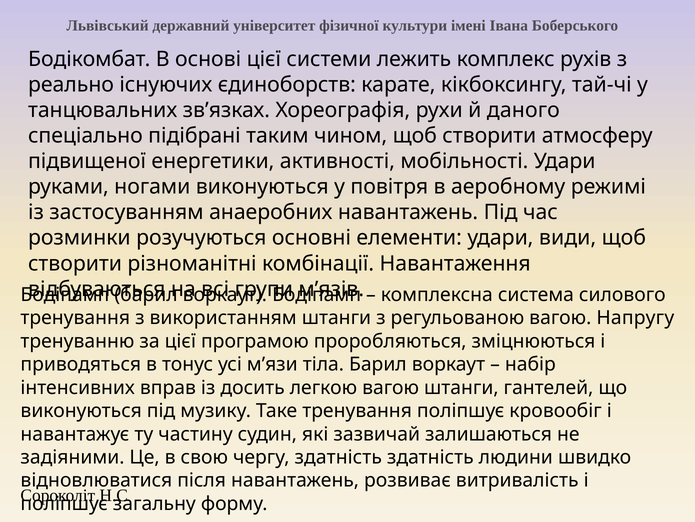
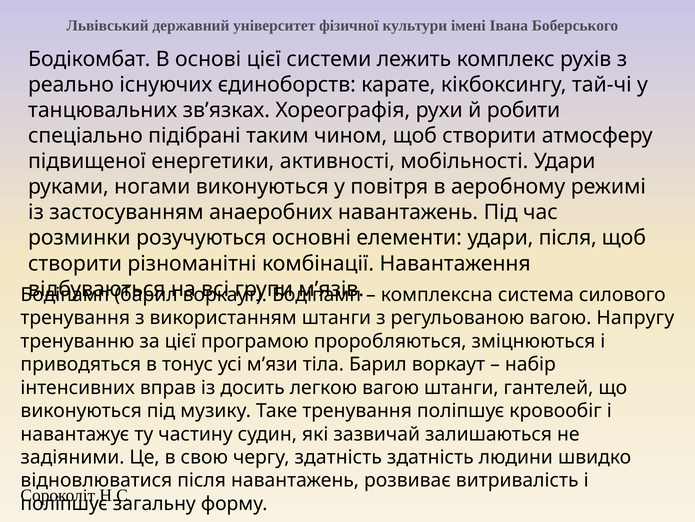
даного: даного -> робити (524, 110)
удари види: види -> після (568, 238)
